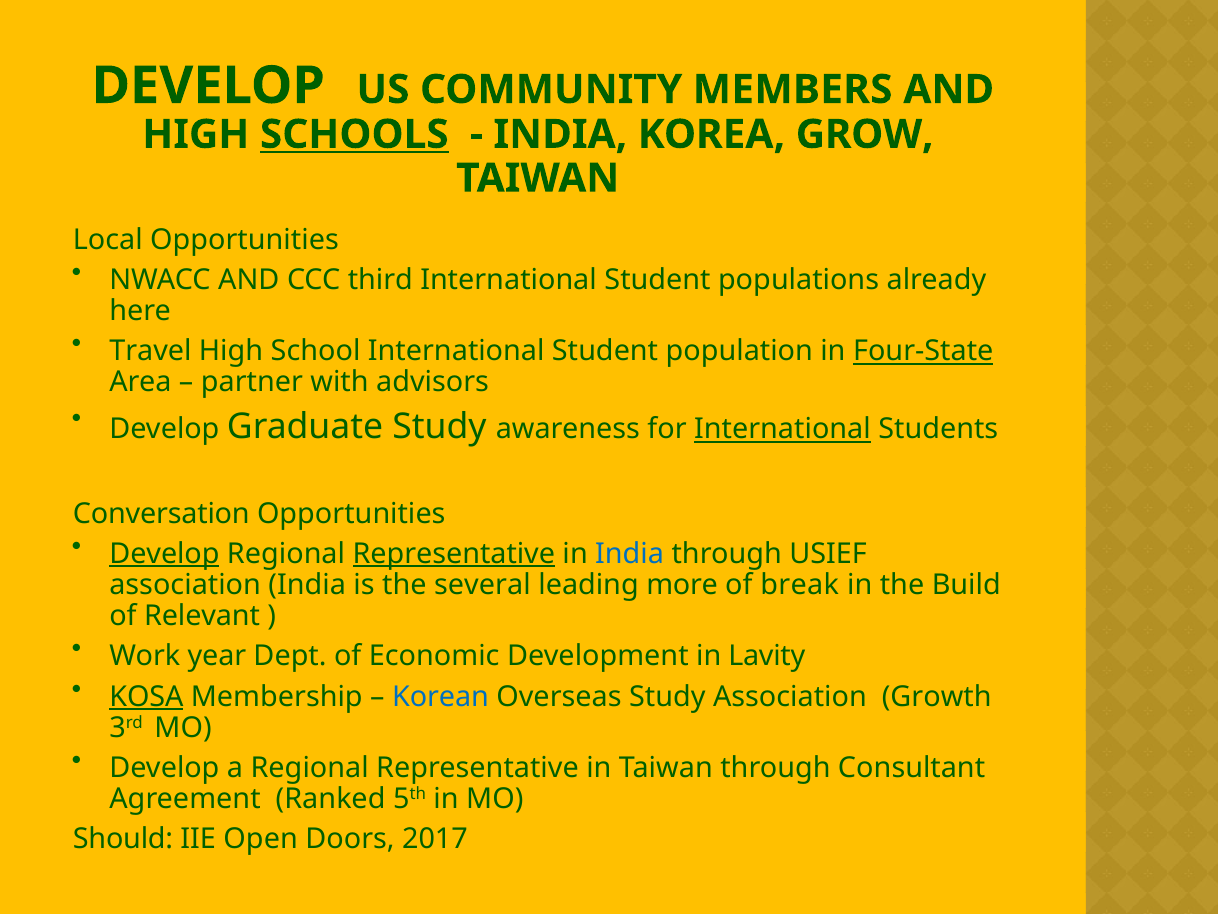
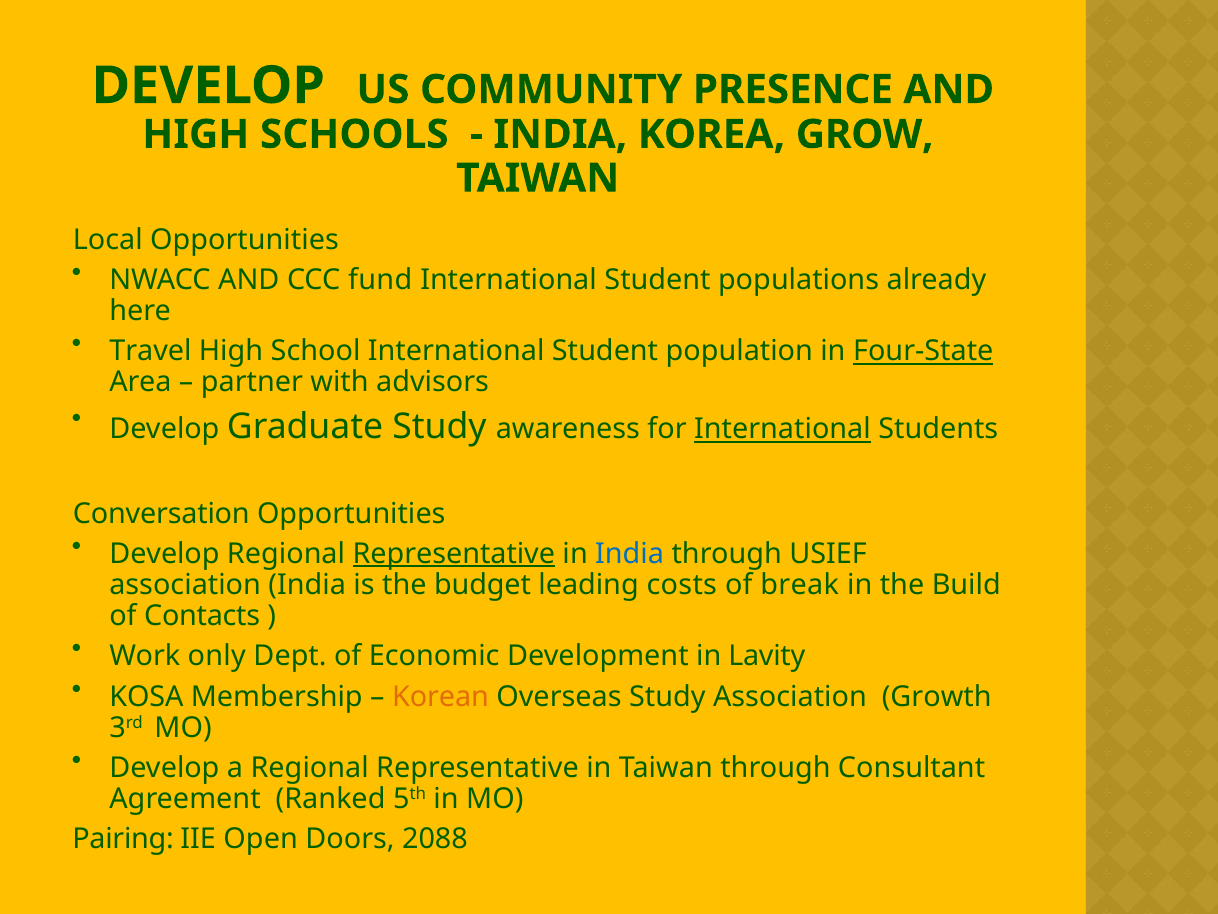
MEMBERS: MEMBERS -> PRESENCE (793, 90)
SCHOOLS underline: present -> none (354, 134)
third: third -> fund (380, 280)
Develop underline: present -> none (164, 554)
several: several -> budget (483, 585)
more: more -> costs (682, 585)
Relevant: Relevant -> Contacts (202, 616)
year: year -> only (217, 656)
KOSA underline: present -> none (146, 696)
Korean colour: blue -> orange (441, 696)
Should: Should -> Pairing (123, 839)
2017: 2017 -> 2088 (435, 839)
